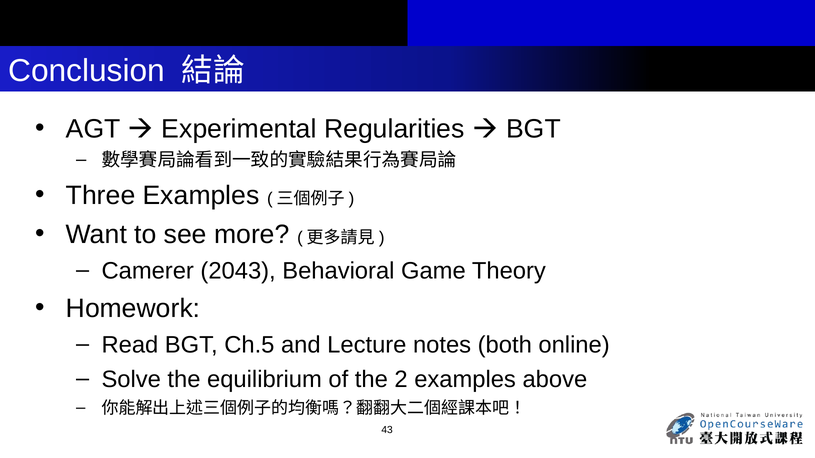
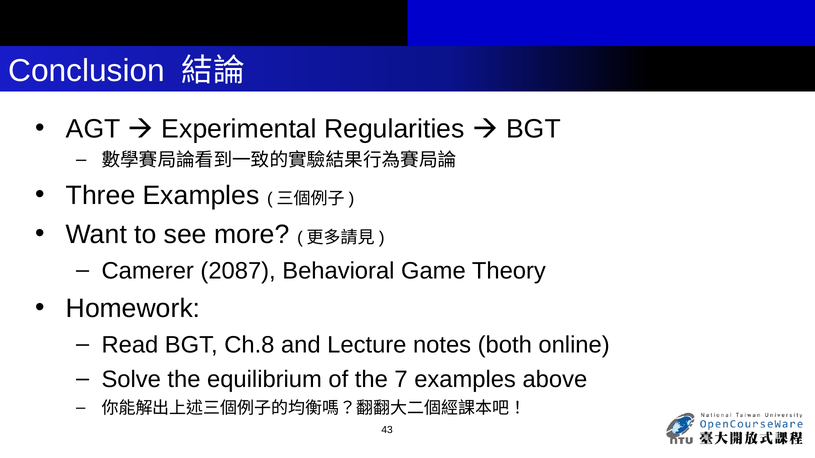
2043: 2043 -> 2087 (238, 271)
Ch.5: Ch.5 -> Ch.8 (249, 345)
2: 2 -> 7 (401, 380)
